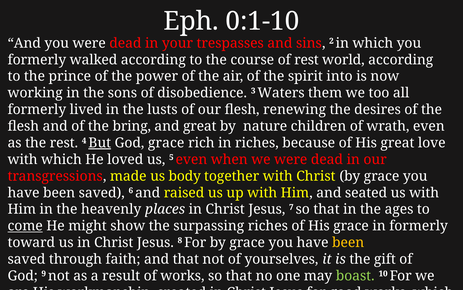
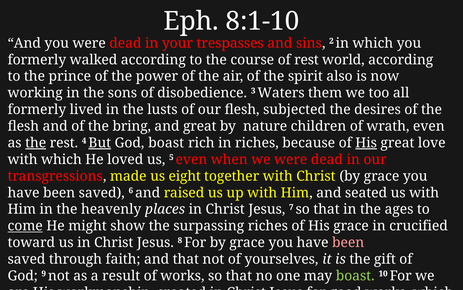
0:1-10: 0:1-10 -> 8:1-10 (262, 21)
into: into -> also (340, 76)
renewing: renewing -> subjected (295, 109)
the underline: none -> present (36, 143)
God grace: grace -> boast (166, 143)
His underline: none -> present (366, 143)
body: body -> eight (185, 176)
in formerly: formerly -> crucified (419, 226)
been colour: yellow -> pink (348, 242)
